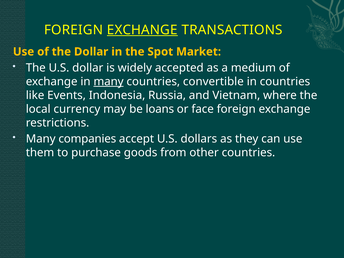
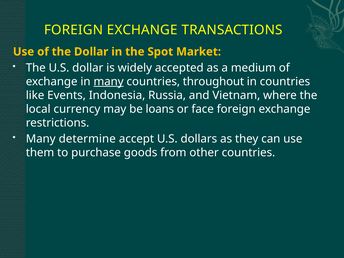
EXCHANGE underline: present -> none (142, 30)
convertible: convertible -> throughout (213, 82)
companies: companies -> determine (87, 139)
